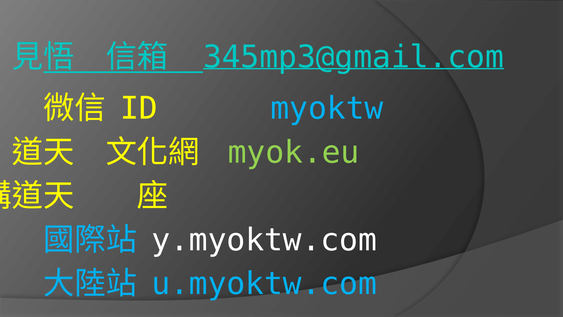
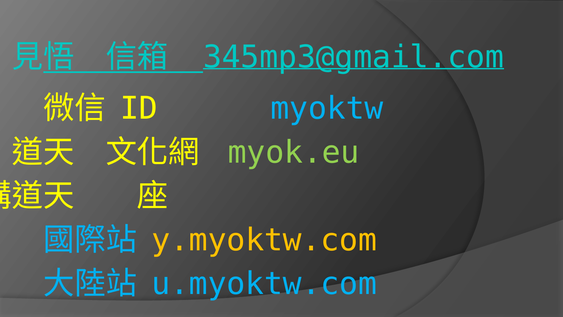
y.myoktw.com colour: white -> yellow (264, 240)
